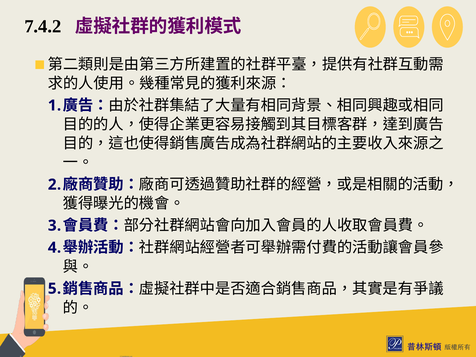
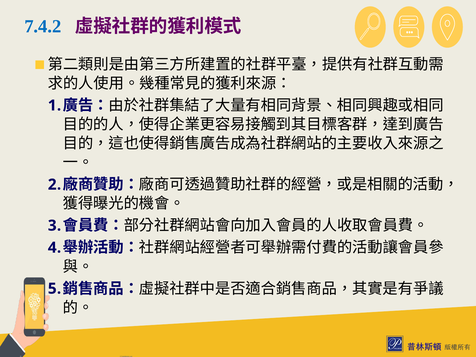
7.4.2 colour: black -> blue (43, 26)
